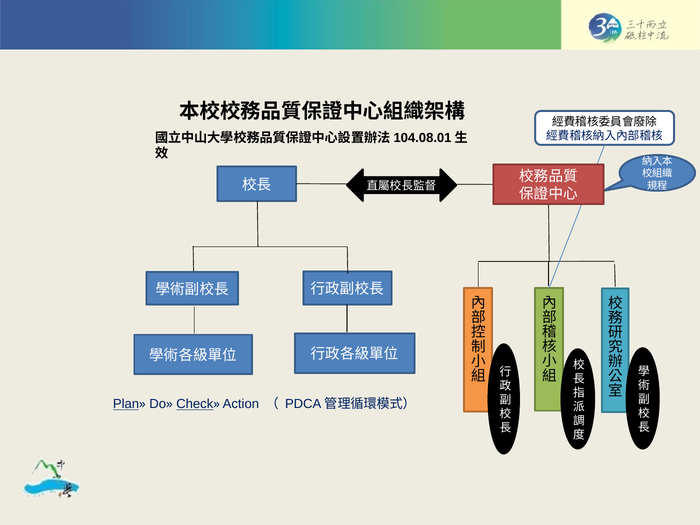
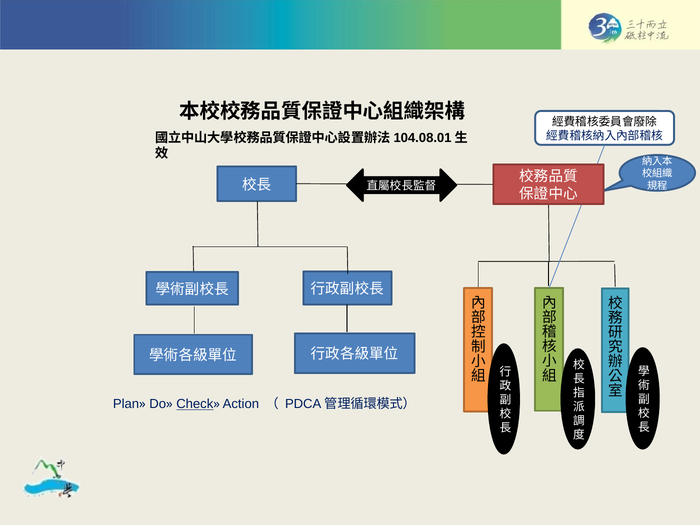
Plan underline: present -> none (126, 404)
